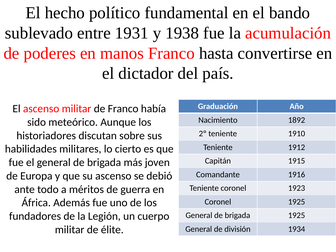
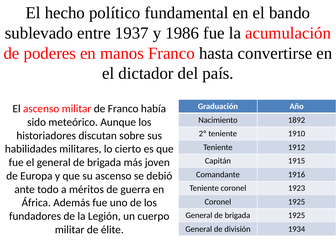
1931: 1931 -> 1937 (132, 33)
1938: 1938 -> 1986 (182, 33)
